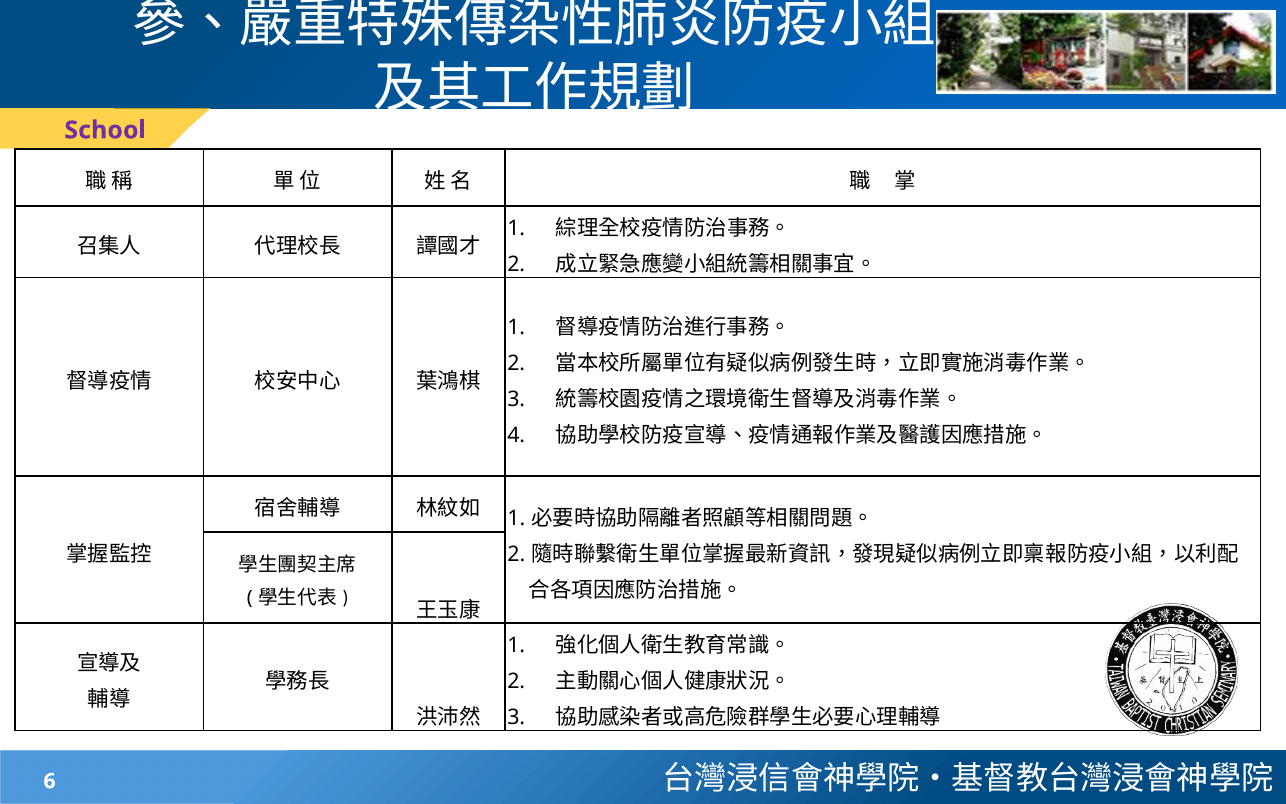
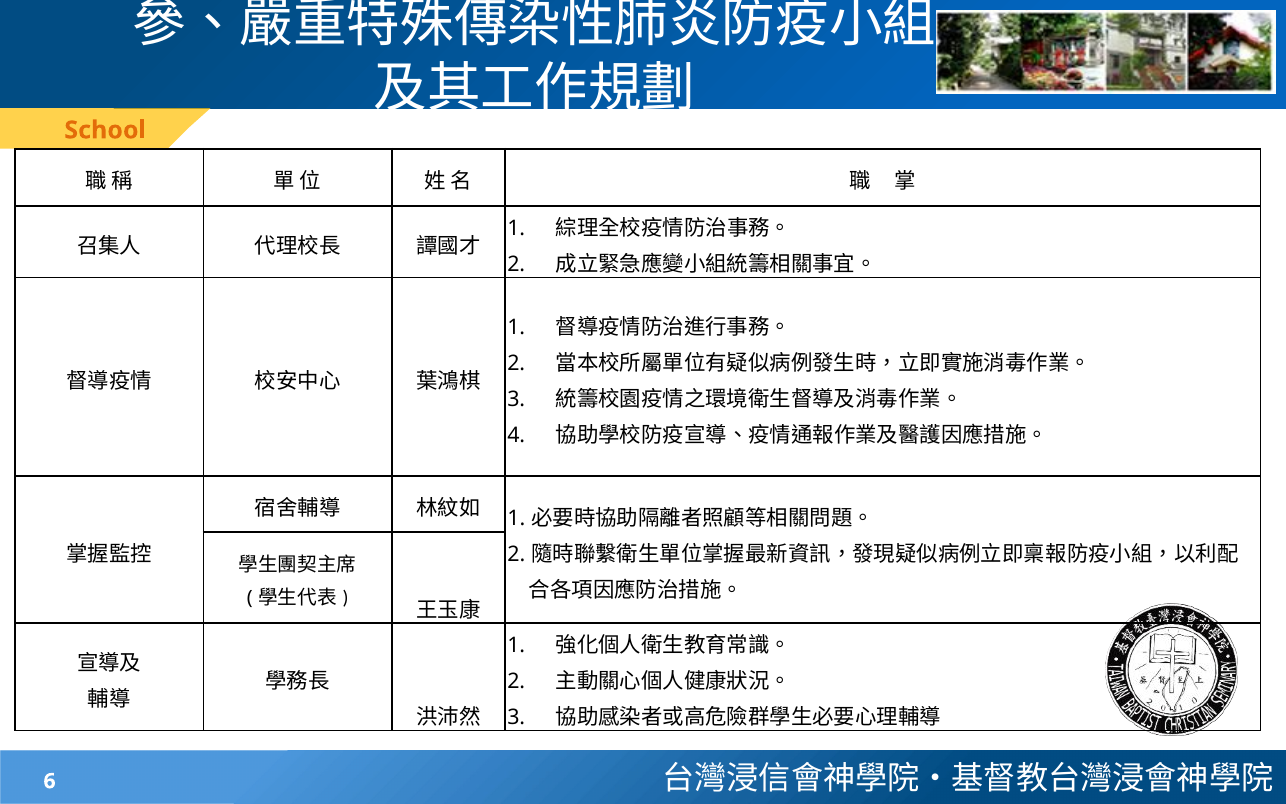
School colour: purple -> orange (105, 130)
